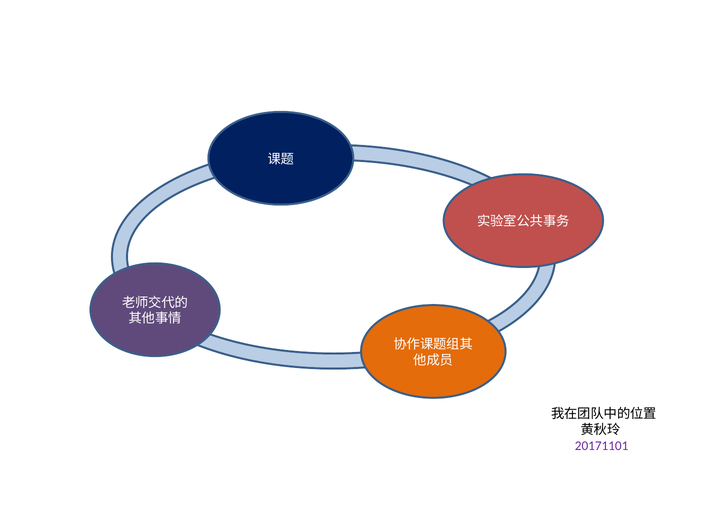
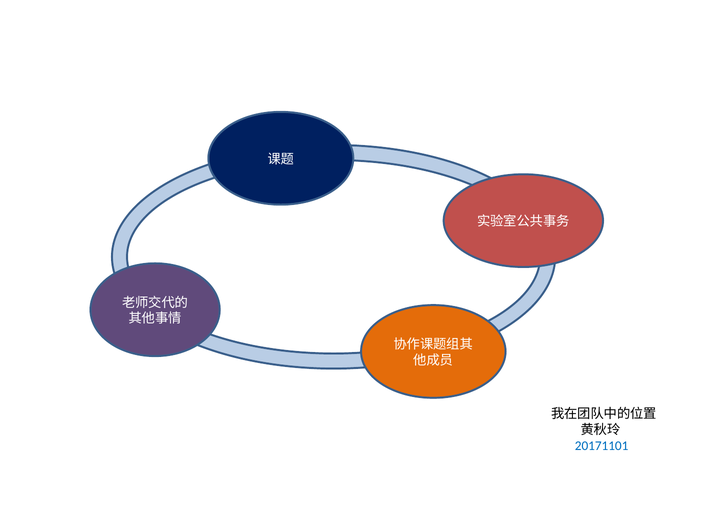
20171101 colour: purple -> blue (602, 446)
